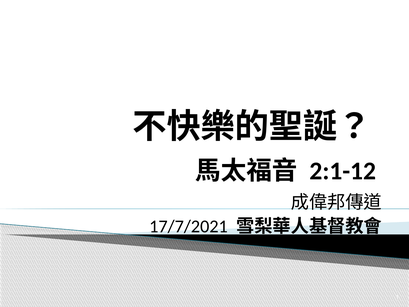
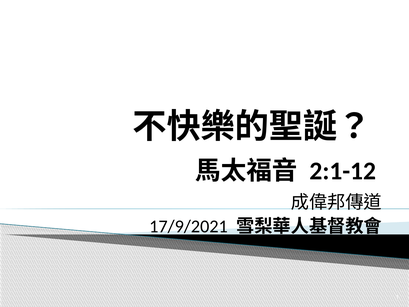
17/7/2021: 17/7/2021 -> 17/9/2021 (188, 226)
